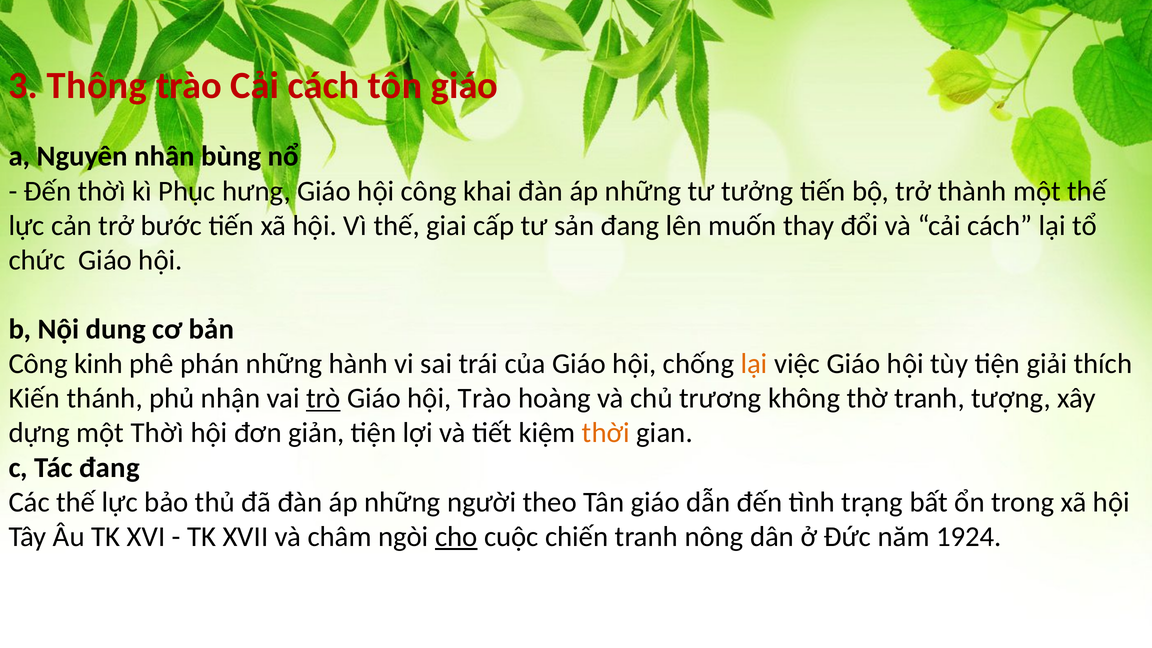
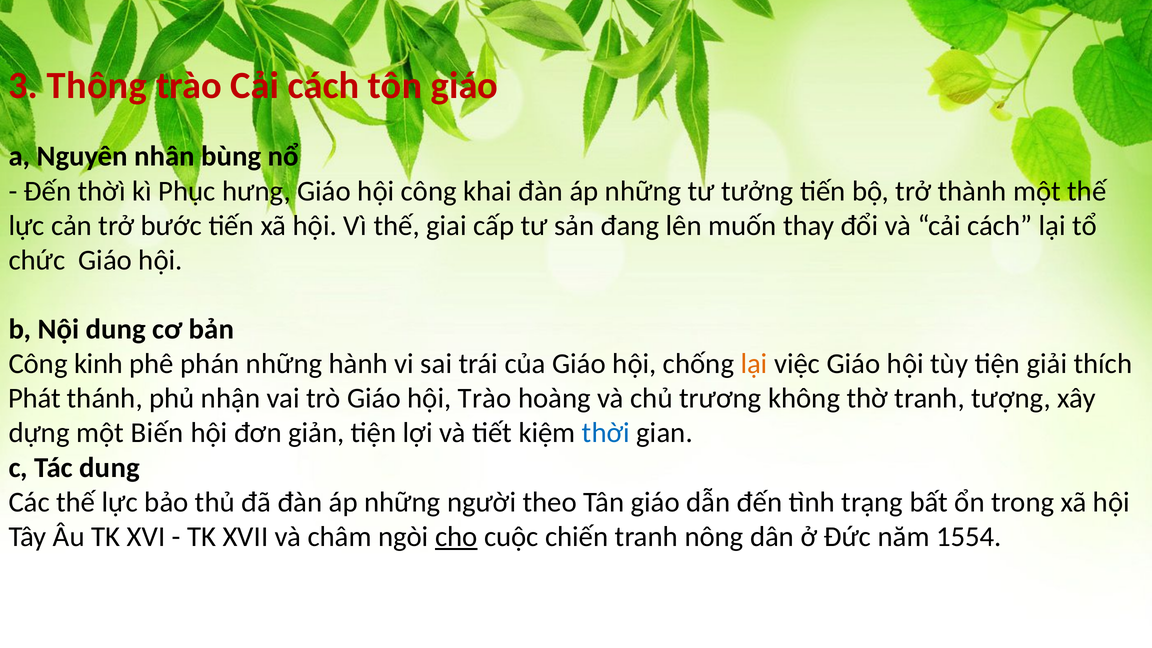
Kiến: Kiến -> Phát (34, 398)
trò underline: present -> none (323, 398)
một Thờì: Thờì -> Biến (157, 433)
thời colour: orange -> blue (606, 433)
Tác đang: đang -> dung (110, 467)
1924: 1924 -> 1554 (969, 537)
